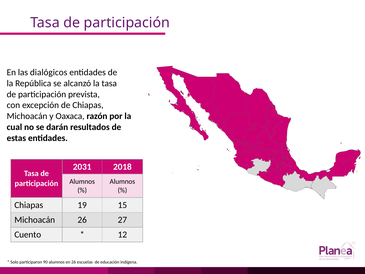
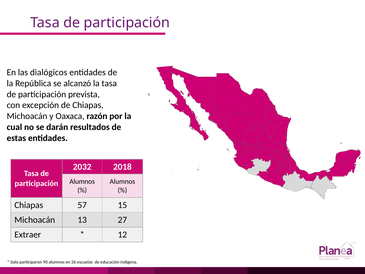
2031: 2031 -> 2032 (82, 167)
19: 19 -> 57 (82, 205)
Michoacán 26: 26 -> 13 (82, 220)
Cuento: Cuento -> Extraer (28, 235)
